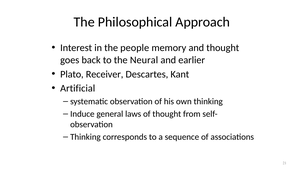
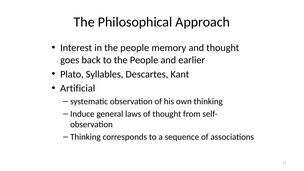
to the Neural: Neural -> People (144, 60)
Receiver: Receiver -> Syllables (105, 74)
